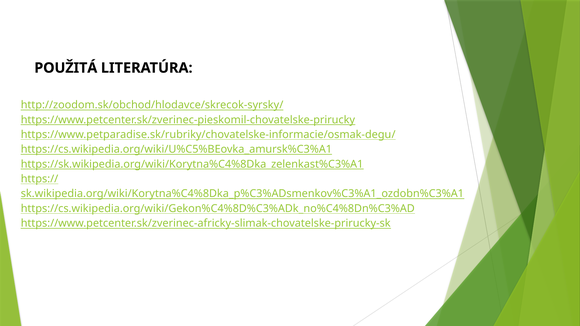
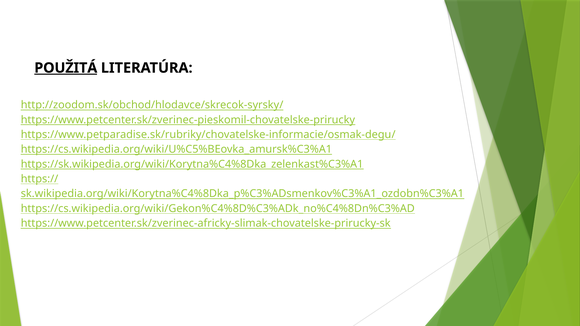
POUŽITÁ underline: none -> present (66, 68)
